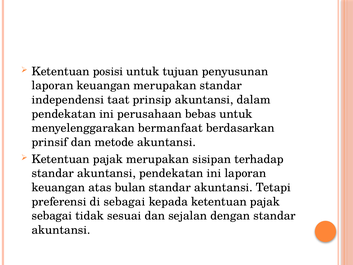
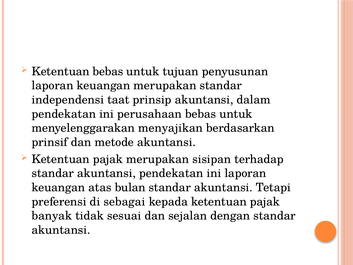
Ketentuan posisi: posisi -> bebas (108, 71)
bermanfaat: bermanfaat -> menyajikan (171, 128)
sebagai: sebagai -> banyak (52, 216)
